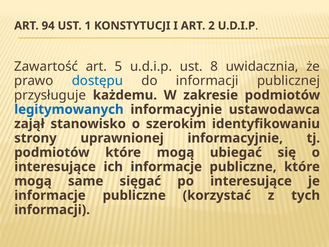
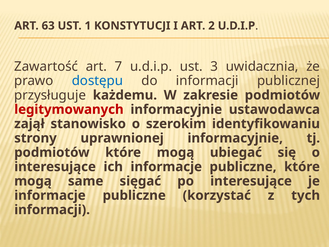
94: 94 -> 63 (48, 26)
5: 5 -> 7 (119, 66)
8: 8 -> 3 (214, 66)
legitymowanych colour: blue -> red (69, 109)
